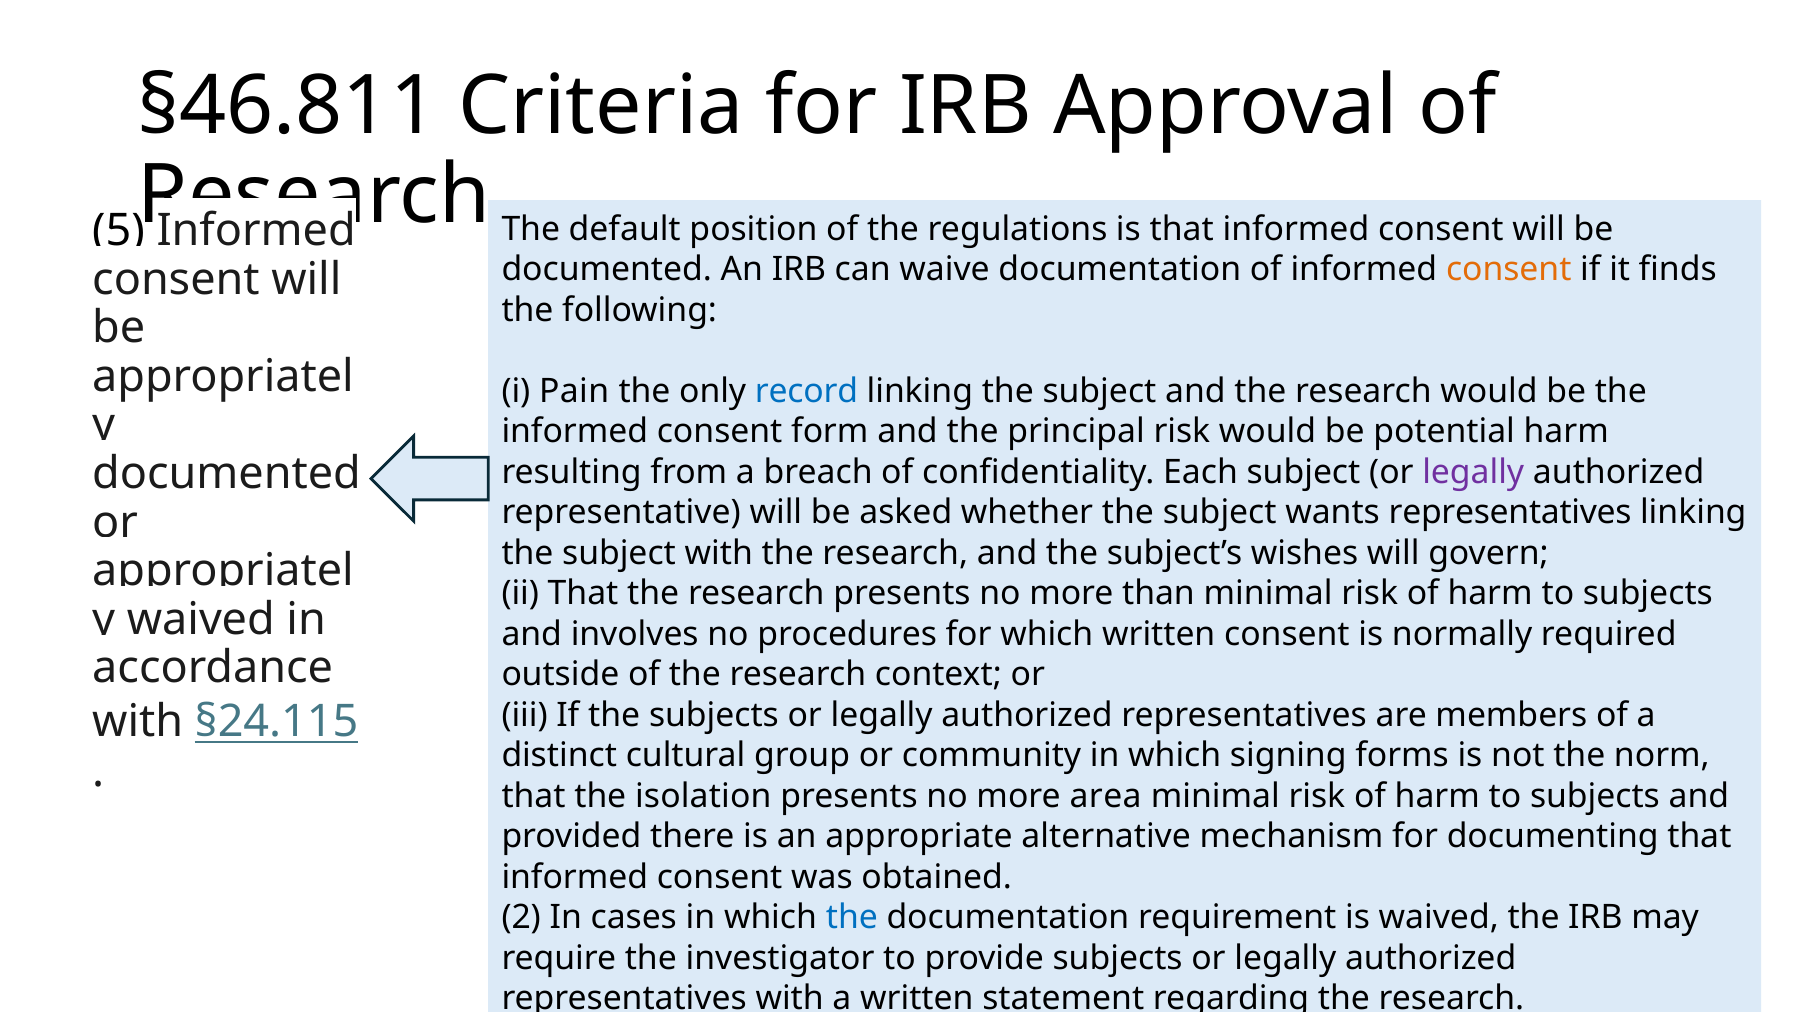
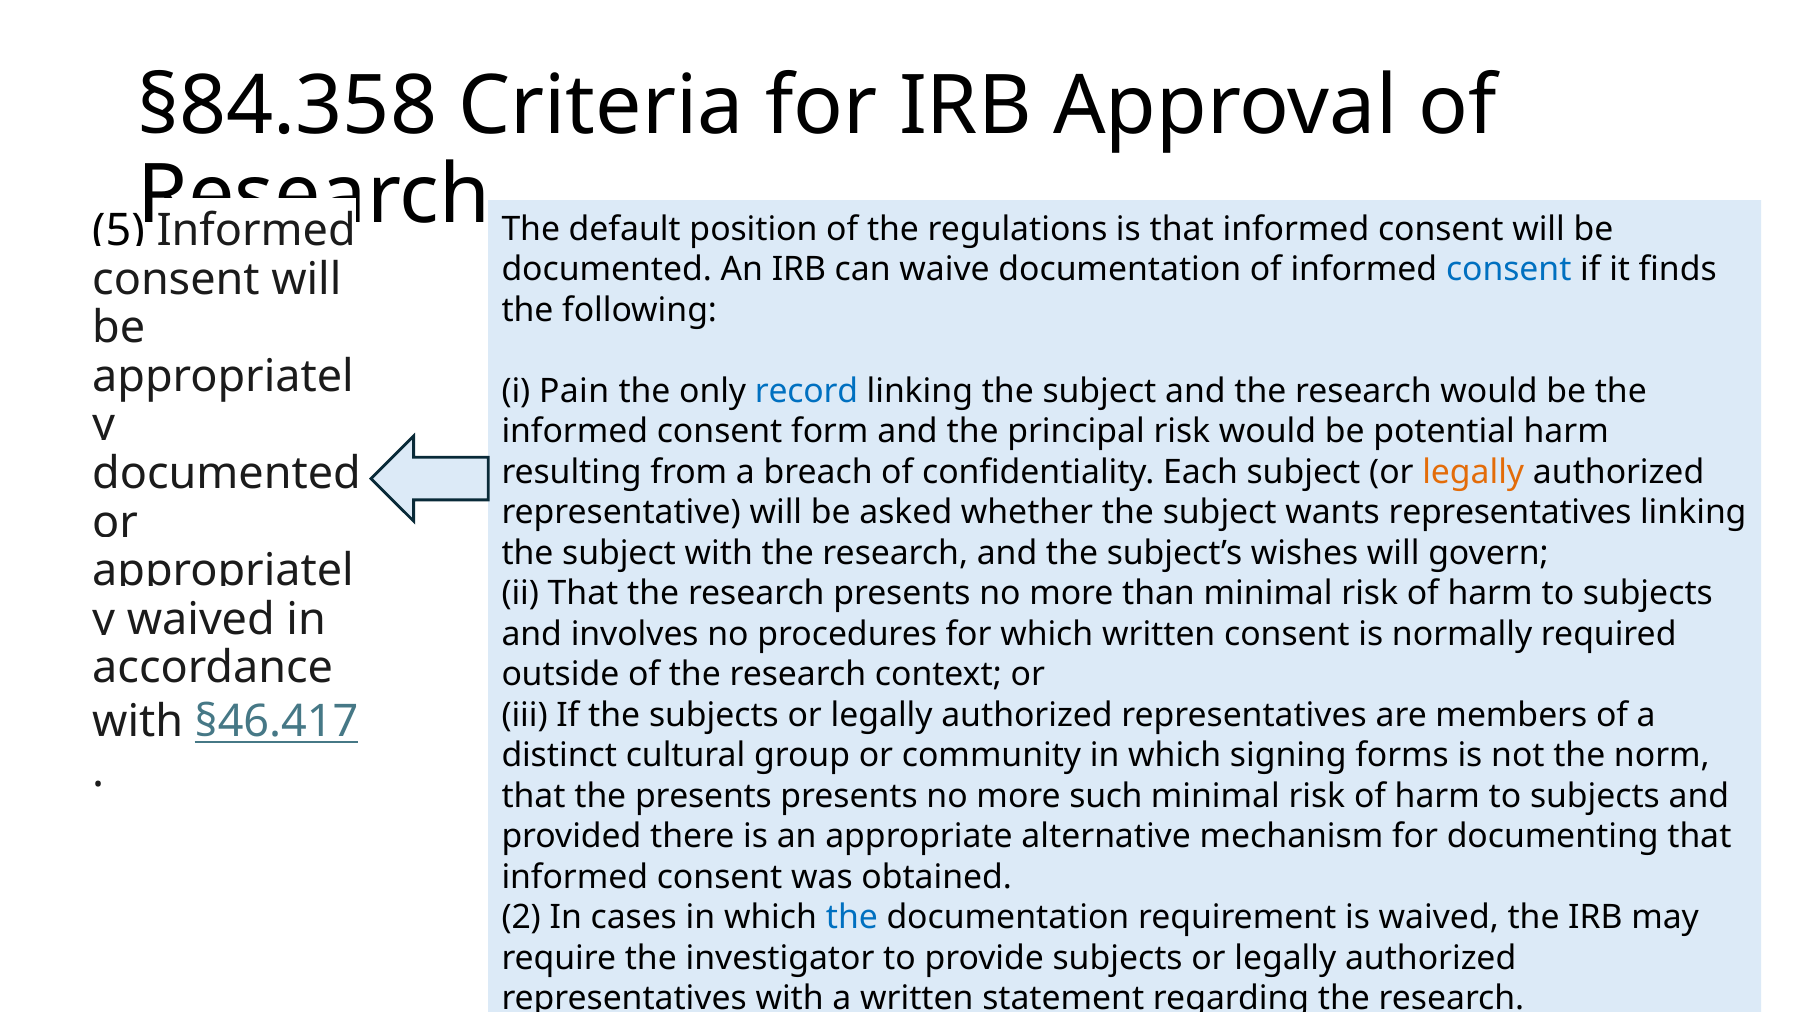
§46.811: §46.811 -> §84.358 (287, 107)
consent colour: orange -> blue (1509, 270)
legally colour: purple -> orange (1473, 472)
§24.115: §24.115 -> §46.417 (276, 722)
the isolation: isolation -> presents (703, 796)
area: area -> such (1106, 796)
